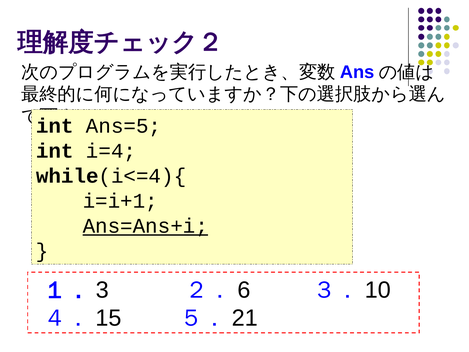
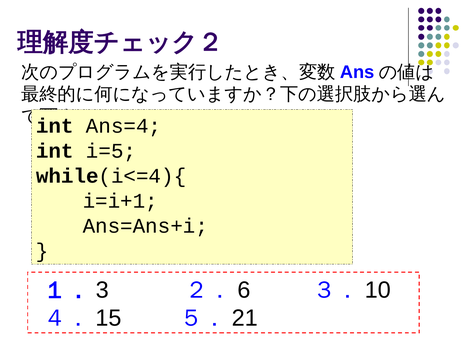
Ans=5: Ans=5 -> Ans=4 (124, 126)
i=4: i=4 -> i=5 (111, 151)
Ans=Ans+i underline: present -> none (145, 226)
